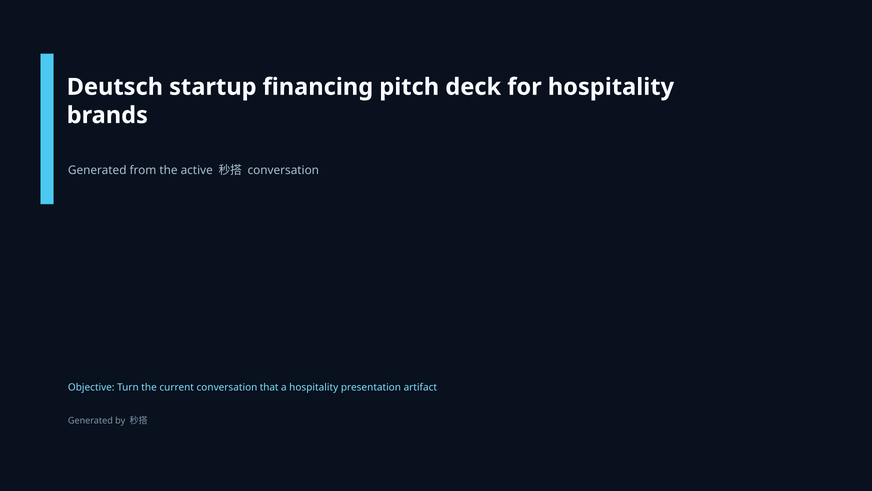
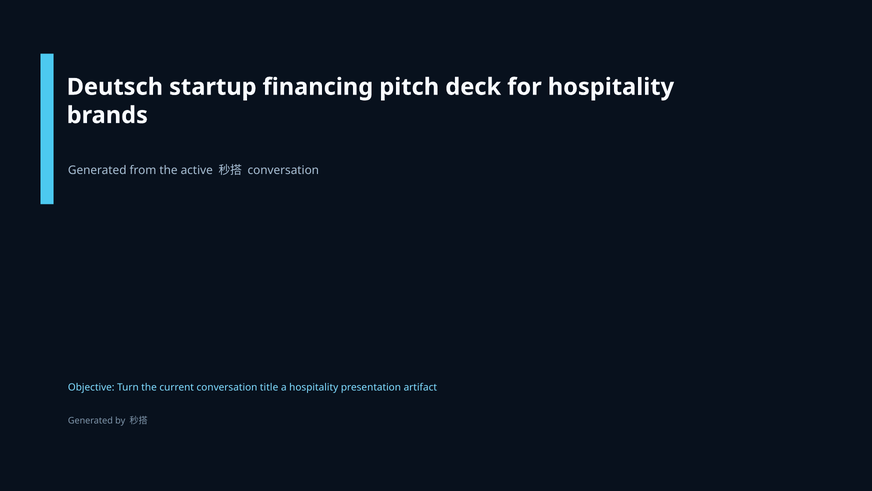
that: that -> title (269, 387)
